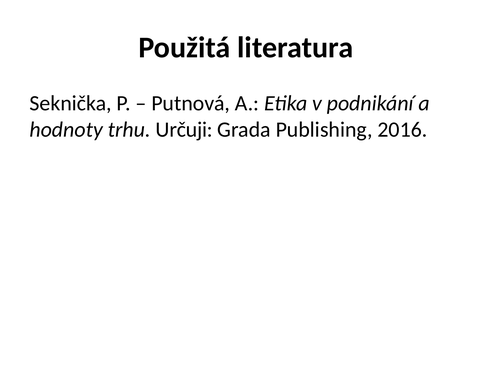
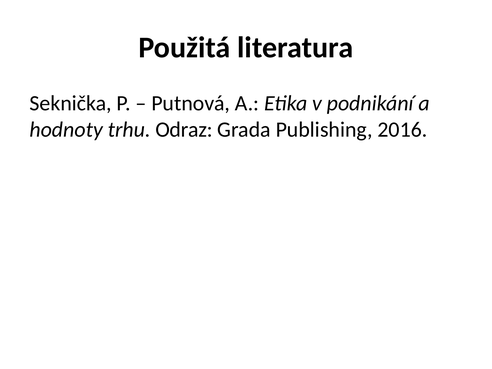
Určuji: Určuji -> Odraz (184, 129)
